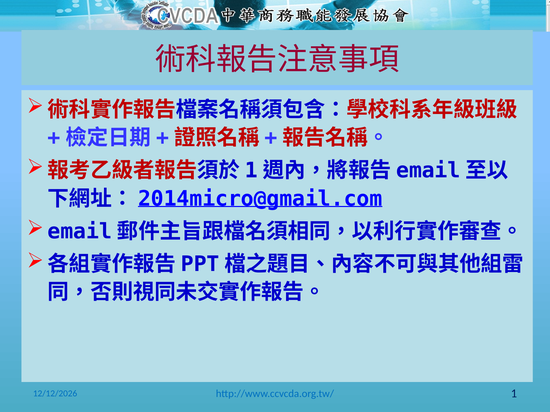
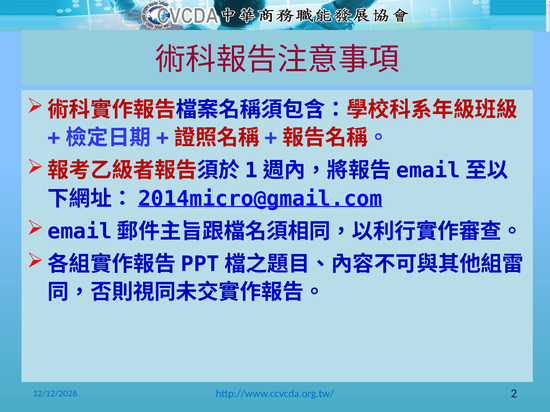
1: 1 -> 2 (514, 394)
